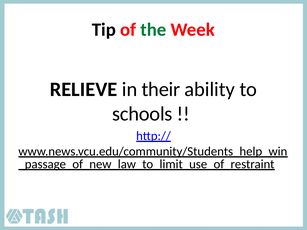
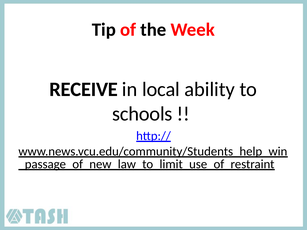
the colour: green -> black (153, 30)
RELIEVE: RELIEVE -> RECEIVE (84, 89)
their: their -> local (161, 89)
